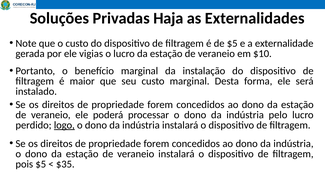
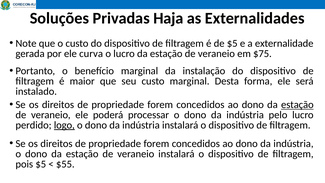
vigias: vigias -> curva (91, 54)
$10: $10 -> $75 (262, 54)
estação underline: none -> present (297, 105)
$35: $35 -> $55 (65, 164)
